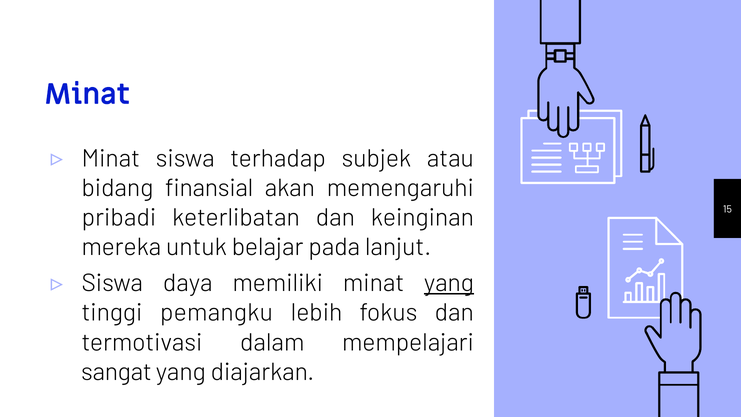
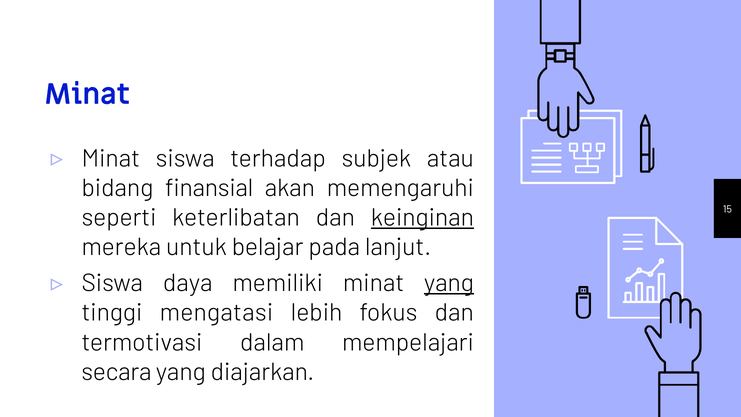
pribadi: pribadi -> seperti (119, 218)
keinginan underline: none -> present (422, 218)
pemangku: pemangku -> mengatasi (216, 313)
sangat: sangat -> secara (116, 372)
